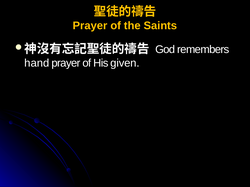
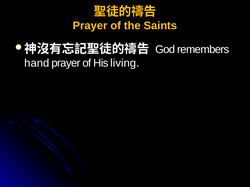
given: given -> living (125, 63)
